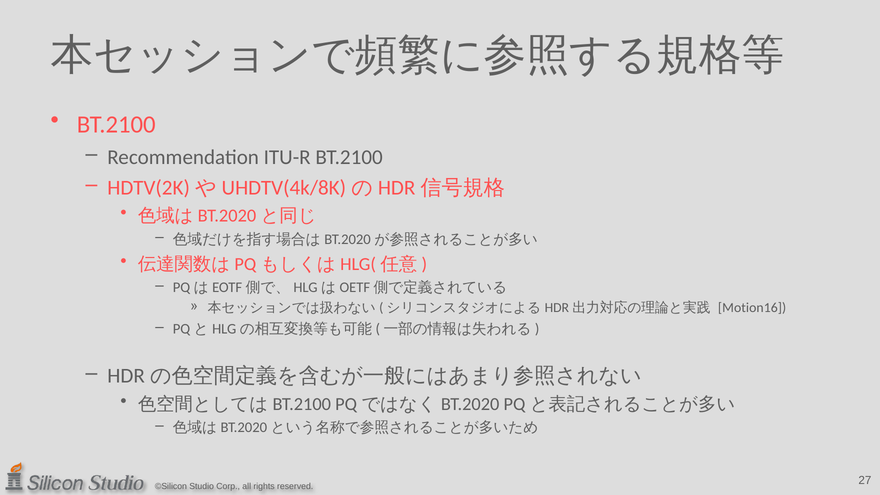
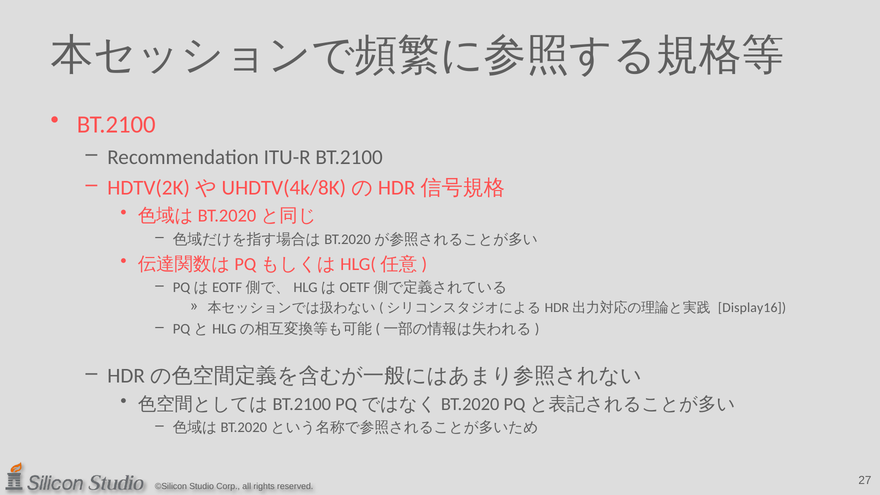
Motion16: Motion16 -> Display16 (752, 308)
